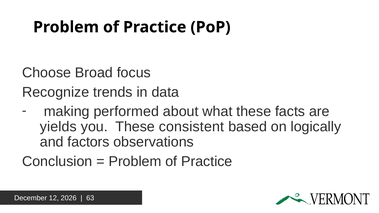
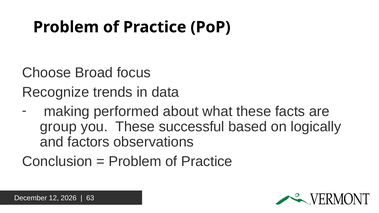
yields: yields -> group (58, 127)
consistent: consistent -> successful (192, 127)
